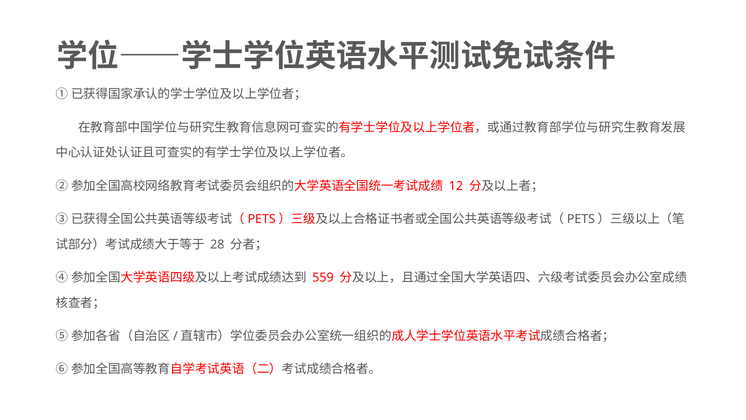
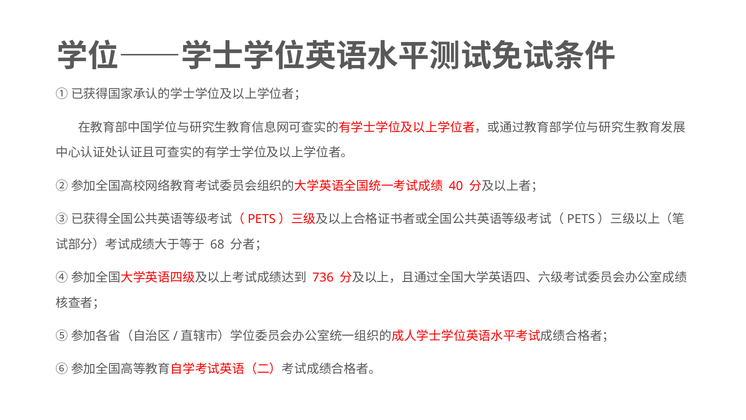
12: 12 -> 40 (456, 186)
28: 28 -> 68 (217, 244)
559: 559 -> 736 (323, 277)
